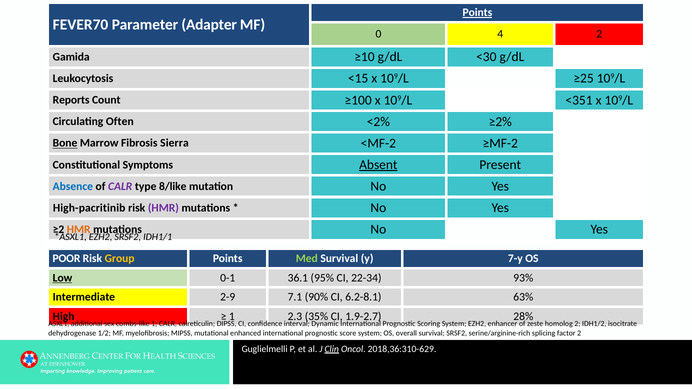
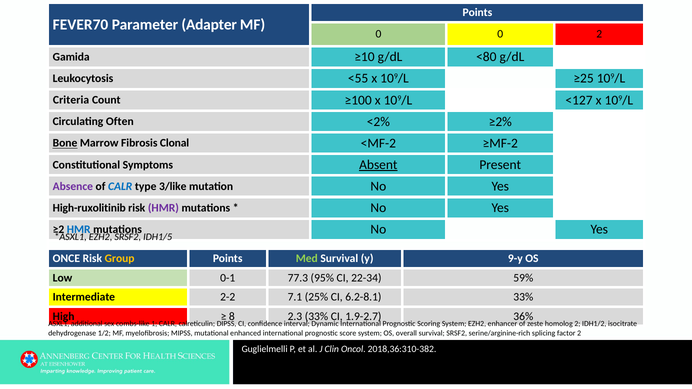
Points underline: present -> none (477, 13)
0 4: 4 -> 0 (500, 34)
<30: <30 -> <80 (486, 57)
<15: <15 -> <55 (358, 79)
Reports: Reports -> Criteria (71, 100)
<351: <351 -> <127 (579, 100)
Sierra: Sierra -> Clonal (175, 143)
Absence colour: blue -> purple (73, 186)
CALR colour: purple -> blue (120, 186)
8/like: 8/like -> 3/like (173, 186)
High-pacritinib: High-pacritinib -> High-ruxolitinib (89, 208)
HMR colour: orange -> blue (79, 230)
IDH1/1: IDH1/1 -> IDH1/5 (158, 237)
POOR: POOR -> ONCE (66, 259)
7-y: 7-y -> 9-y (515, 259)
Low underline: present -> none (62, 278)
36.1: 36.1 -> 77.3 (298, 278)
93%: 93% -> 59% (523, 278)
2-9: 2-9 -> 2-2 (228, 297)
90%: 90% -> 25% (317, 297)
6.2-8.1 63%: 63% -> 33% (523, 297)
1: 1 -> 8 (232, 317)
2.3 35%: 35% -> 33% (317, 317)
28%: 28% -> 36% (523, 317)
Clin underline: present -> none (332, 349)
2018,36:310-629: 2018,36:310-629 -> 2018,36:310-382 (402, 349)
